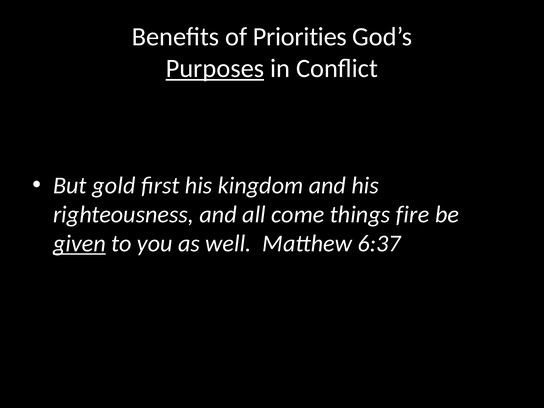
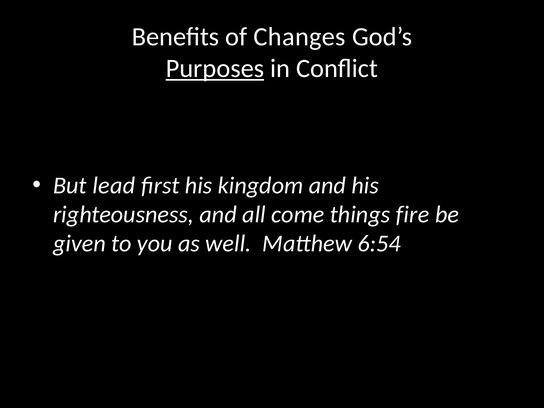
Priorities: Priorities -> Changes (300, 37)
gold: gold -> lead (114, 186)
given underline: present -> none (79, 244)
6:37: 6:37 -> 6:54 (379, 244)
